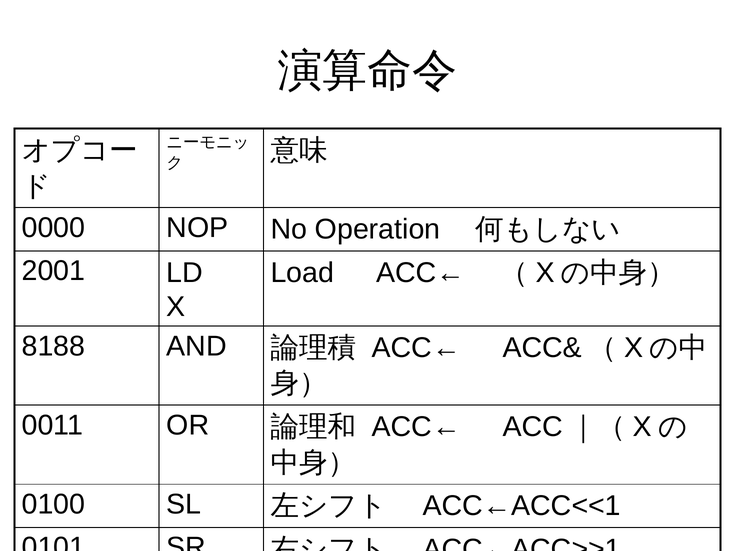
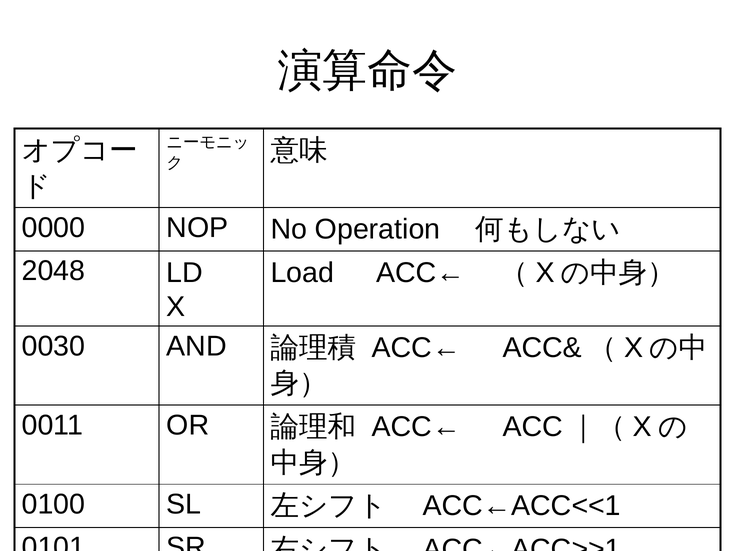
2001: 2001 -> 2048 (53, 271)
8188: 8188 -> 0030 (53, 346)
